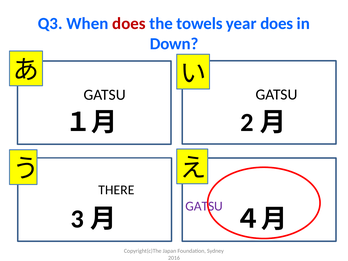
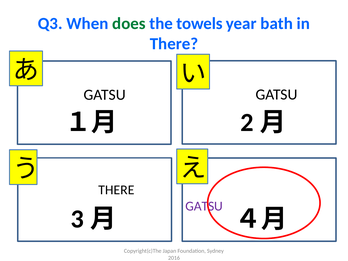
does colour: red -> green (129, 24)
year does: does -> bath (277, 24)
Down: Down -> There (174, 44)
